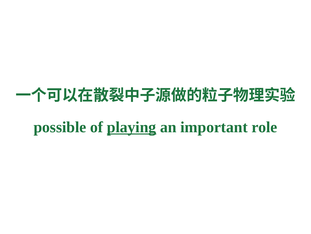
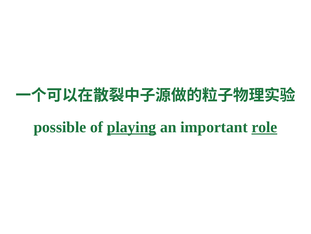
role underline: none -> present (264, 127)
